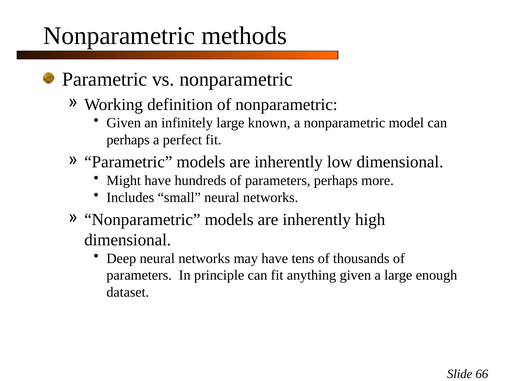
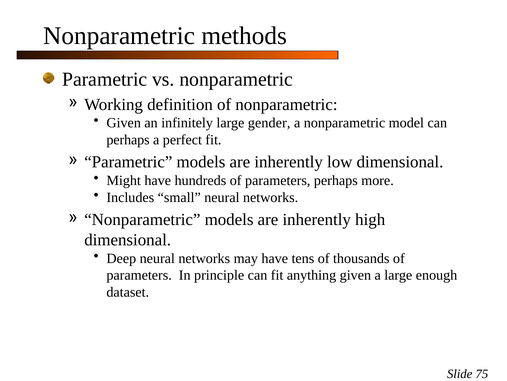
known: known -> gender (269, 123)
66: 66 -> 75 (482, 373)
